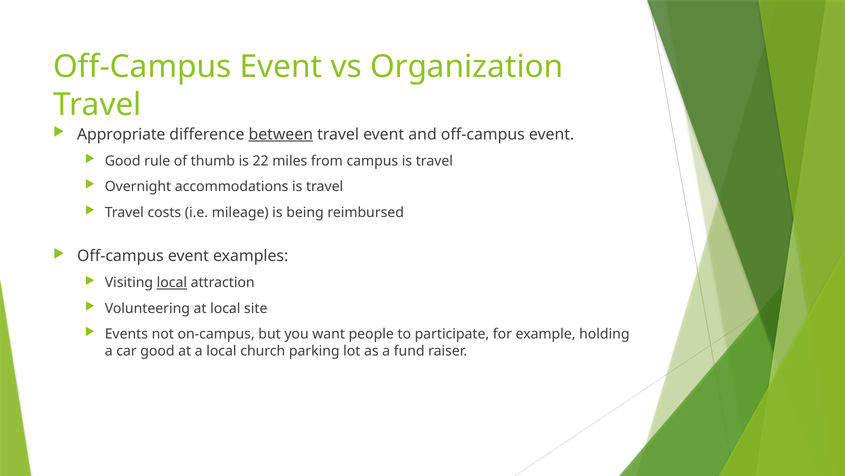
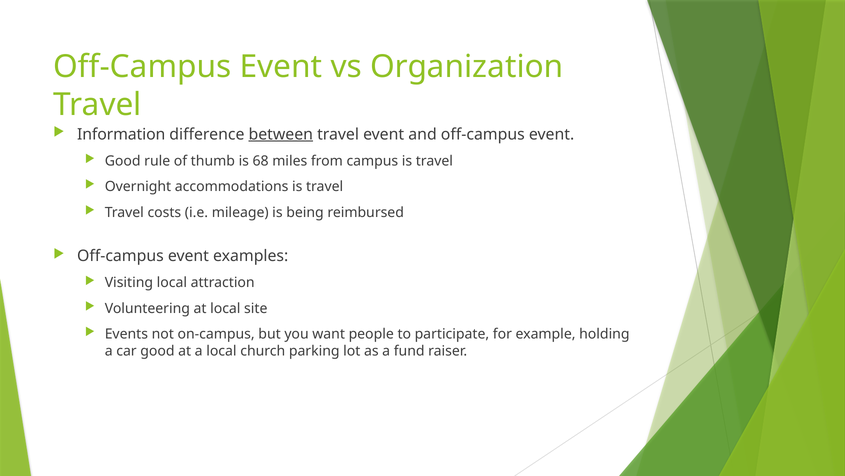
Appropriate: Appropriate -> Information (121, 134)
22: 22 -> 68 (261, 161)
local underline: present -> none (172, 282)
